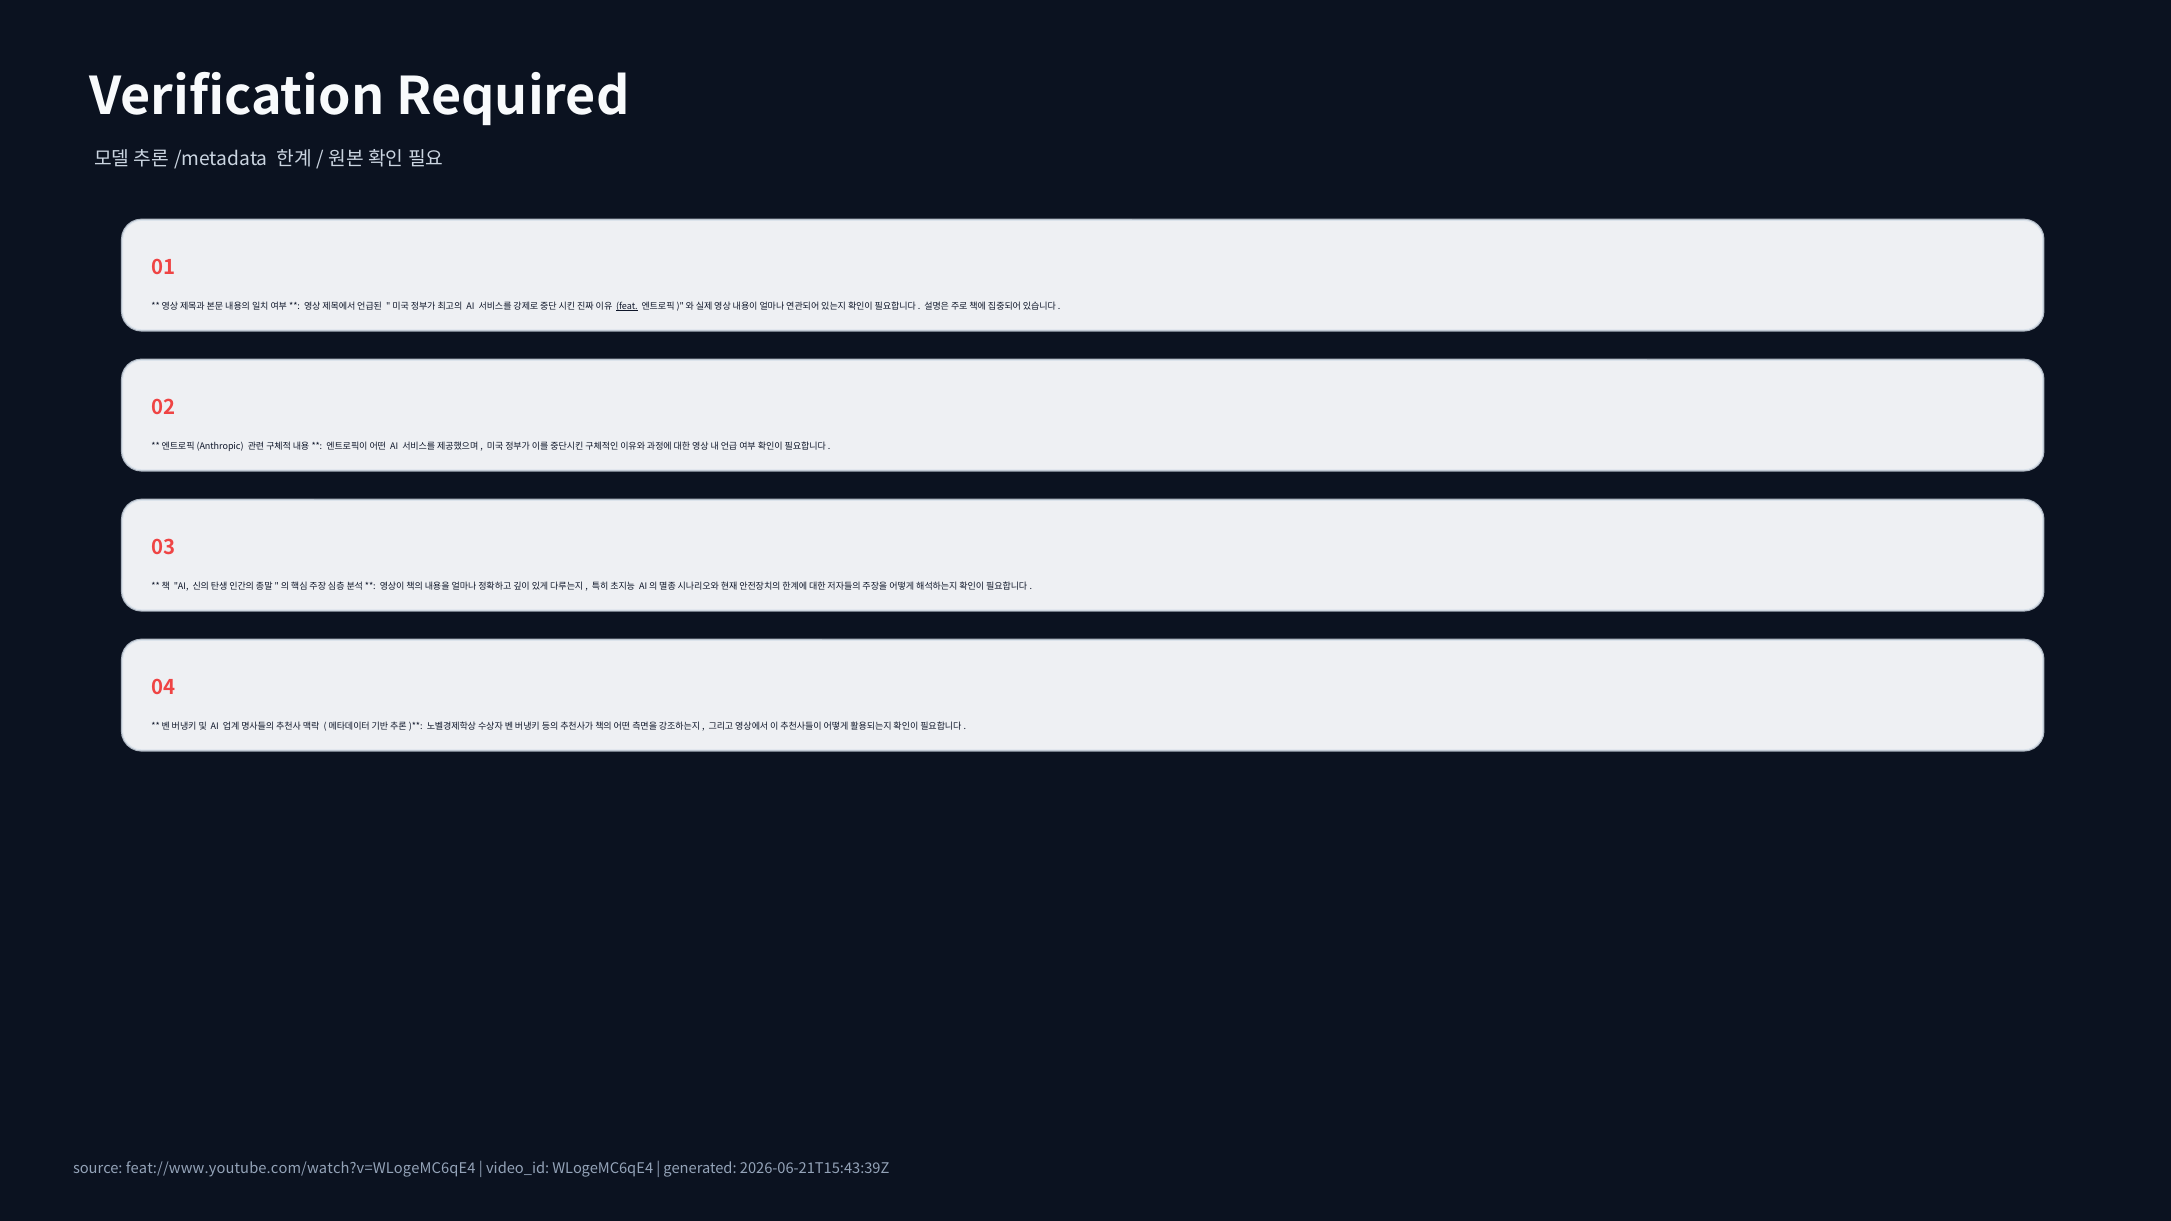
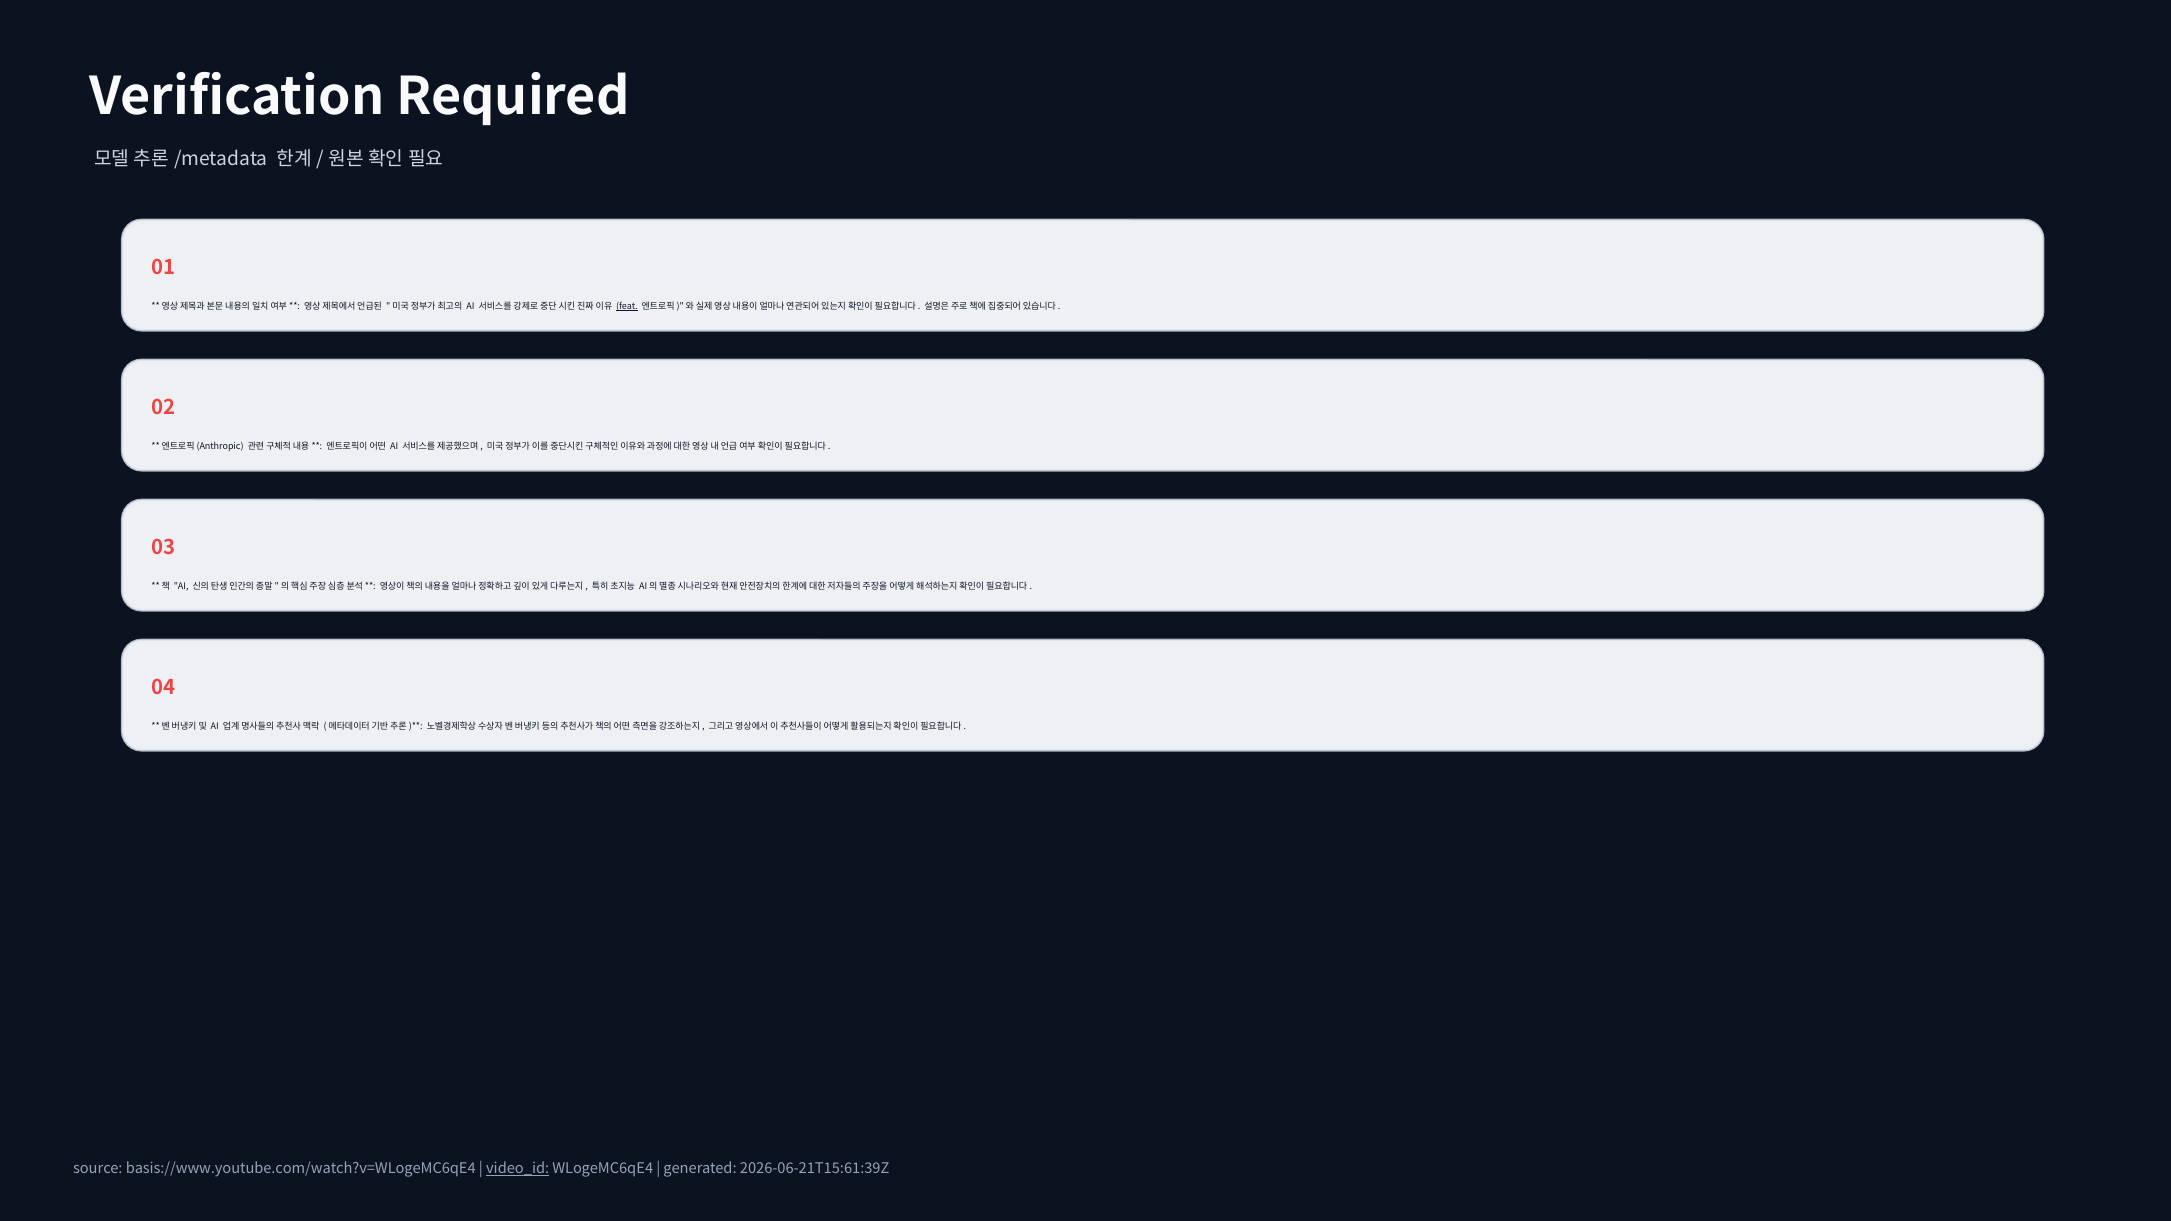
feat://www.youtube.com/watch?v=WLogeMC6qE4: feat://www.youtube.com/watch?v=WLogeMC6qE4 -> basis://www.youtube.com/watch?v=WLogeMC6qE4 (301, 1169)
video_id underline: none -> present (518, 1169)
2026-06-21T15:43:39Z: 2026-06-21T15:43:39Z -> 2026-06-21T15:61:39Z (815, 1169)
